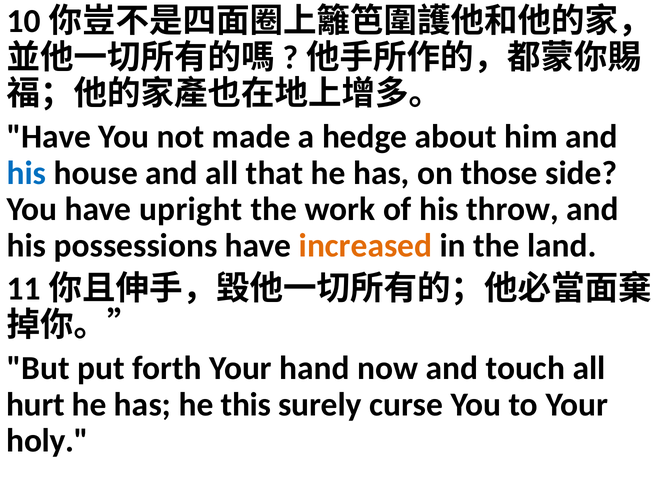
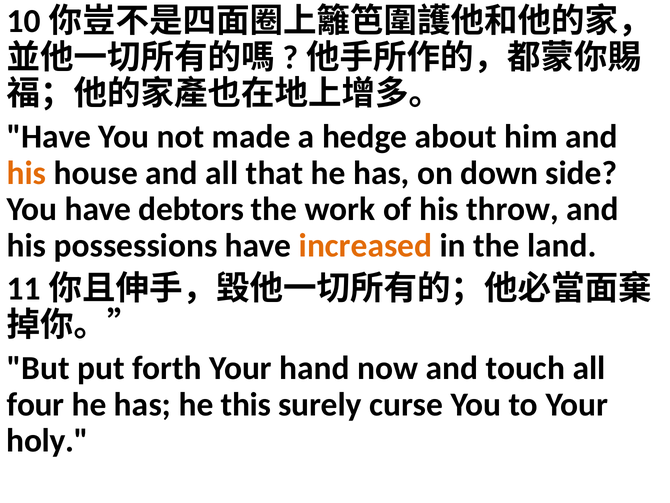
his colour: blue -> orange (26, 173)
those: those -> down (499, 173)
upright: upright -> debtors (191, 209)
hurt: hurt -> four (36, 404)
